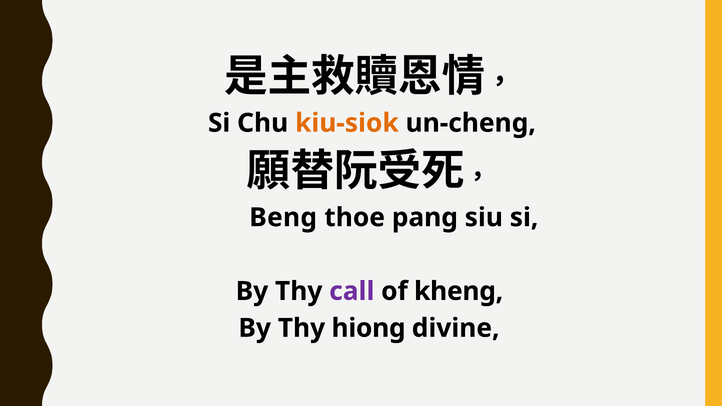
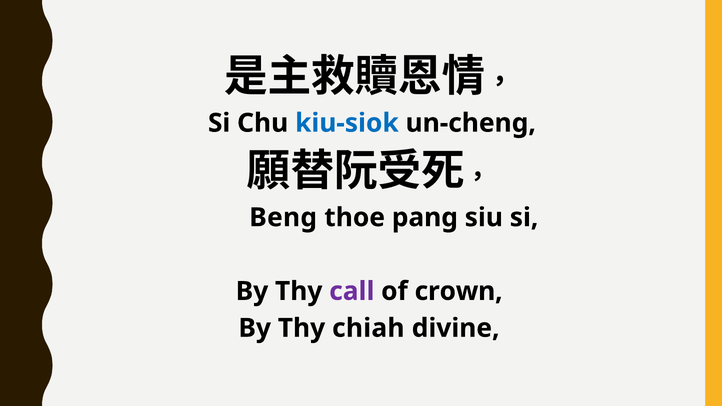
kiu-siok colour: orange -> blue (347, 123)
kheng: kheng -> crown (459, 291)
hiong: hiong -> chiah (368, 328)
